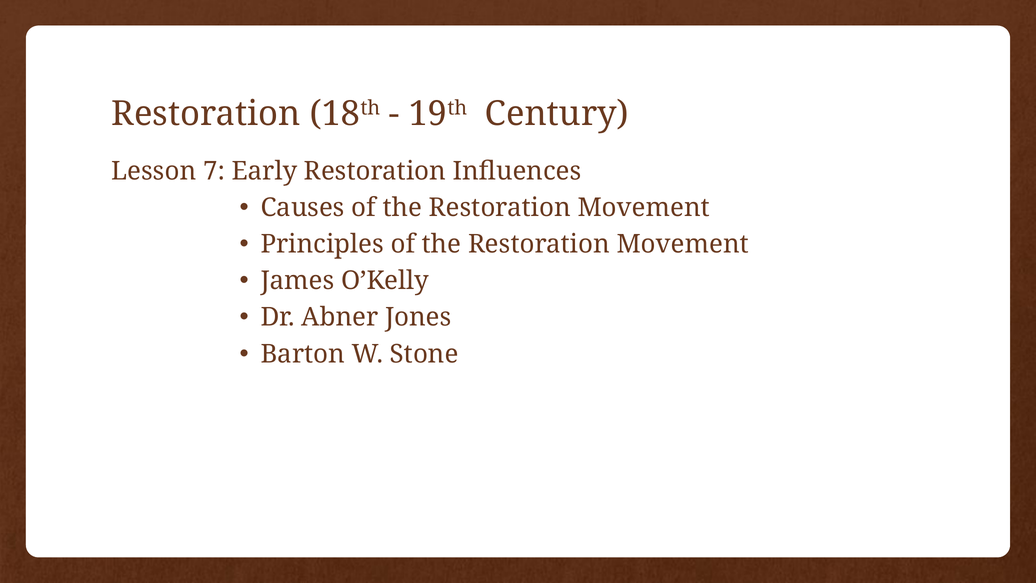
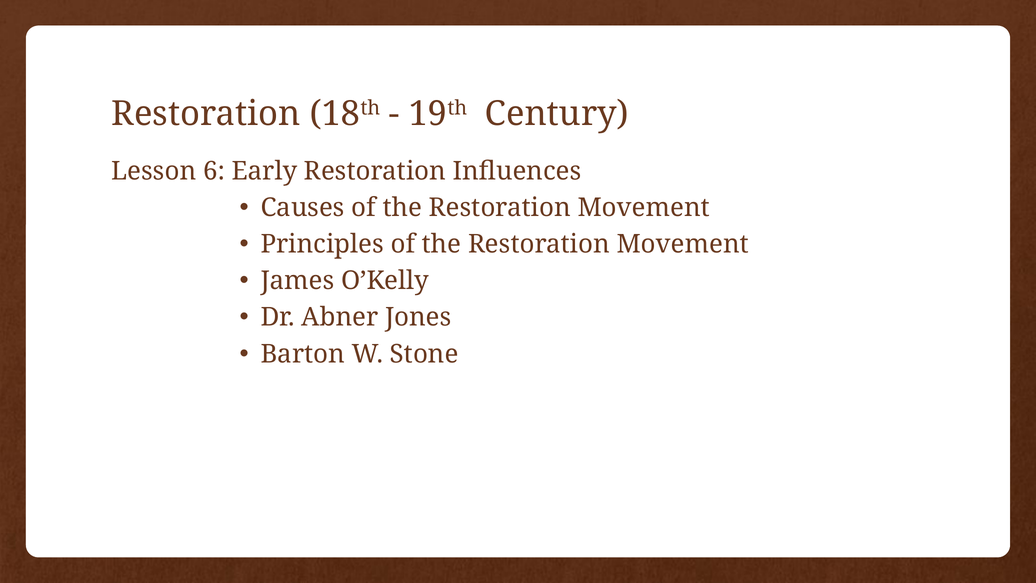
7: 7 -> 6 (214, 171)
